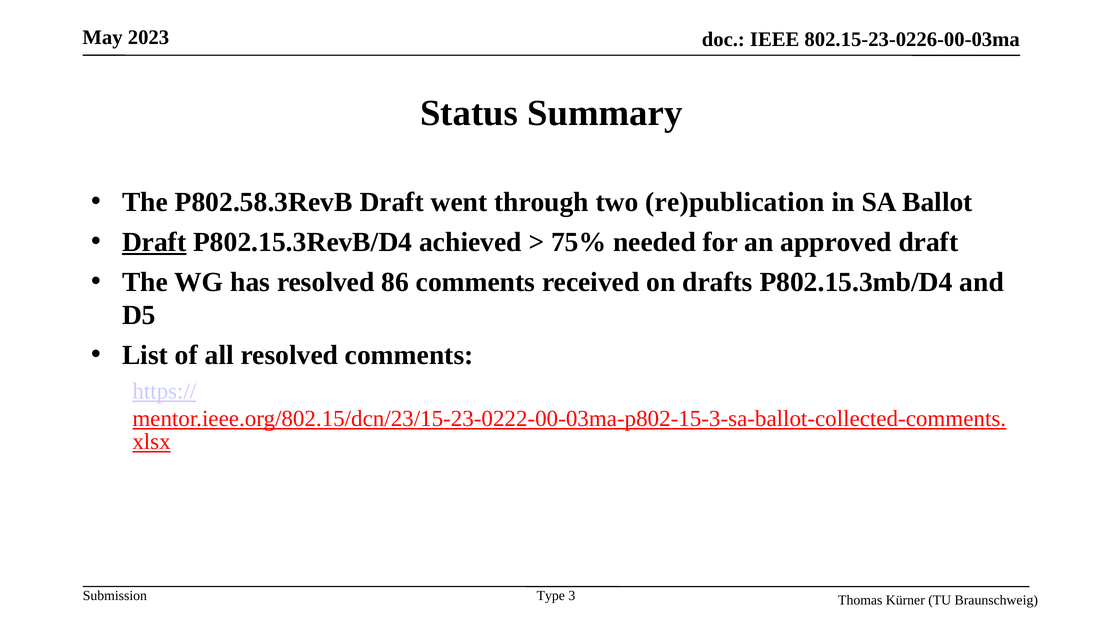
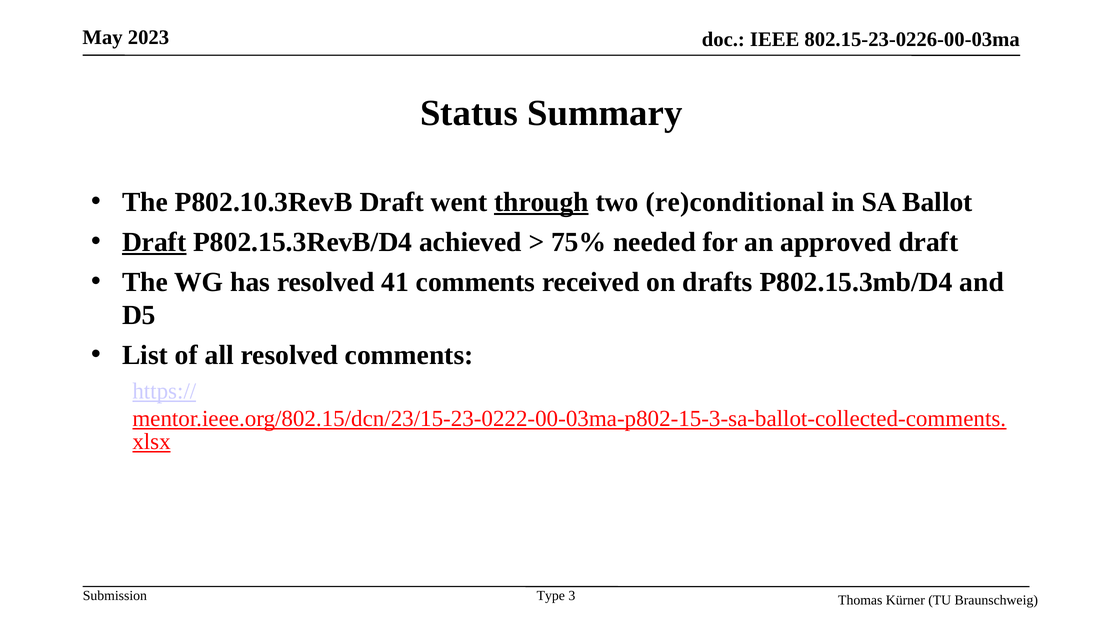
P802.58.3RevB: P802.58.3RevB -> P802.10.3RevB (264, 202)
through underline: none -> present (541, 202)
re)publication: re)publication -> re)conditional (735, 202)
86: 86 -> 41 (395, 282)
